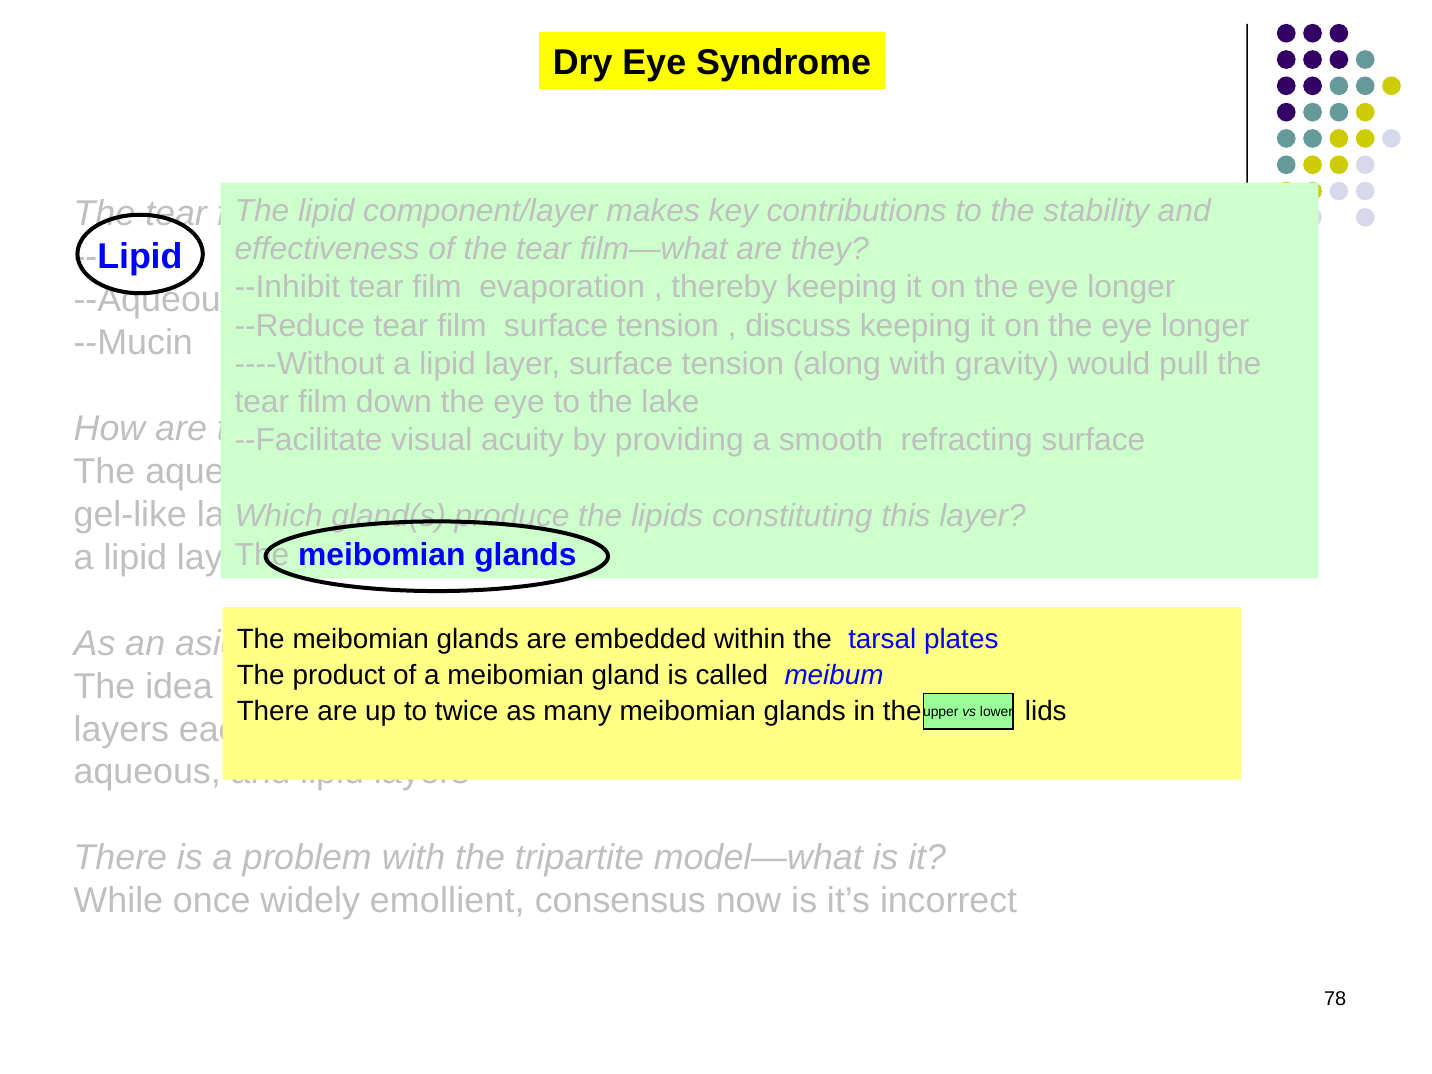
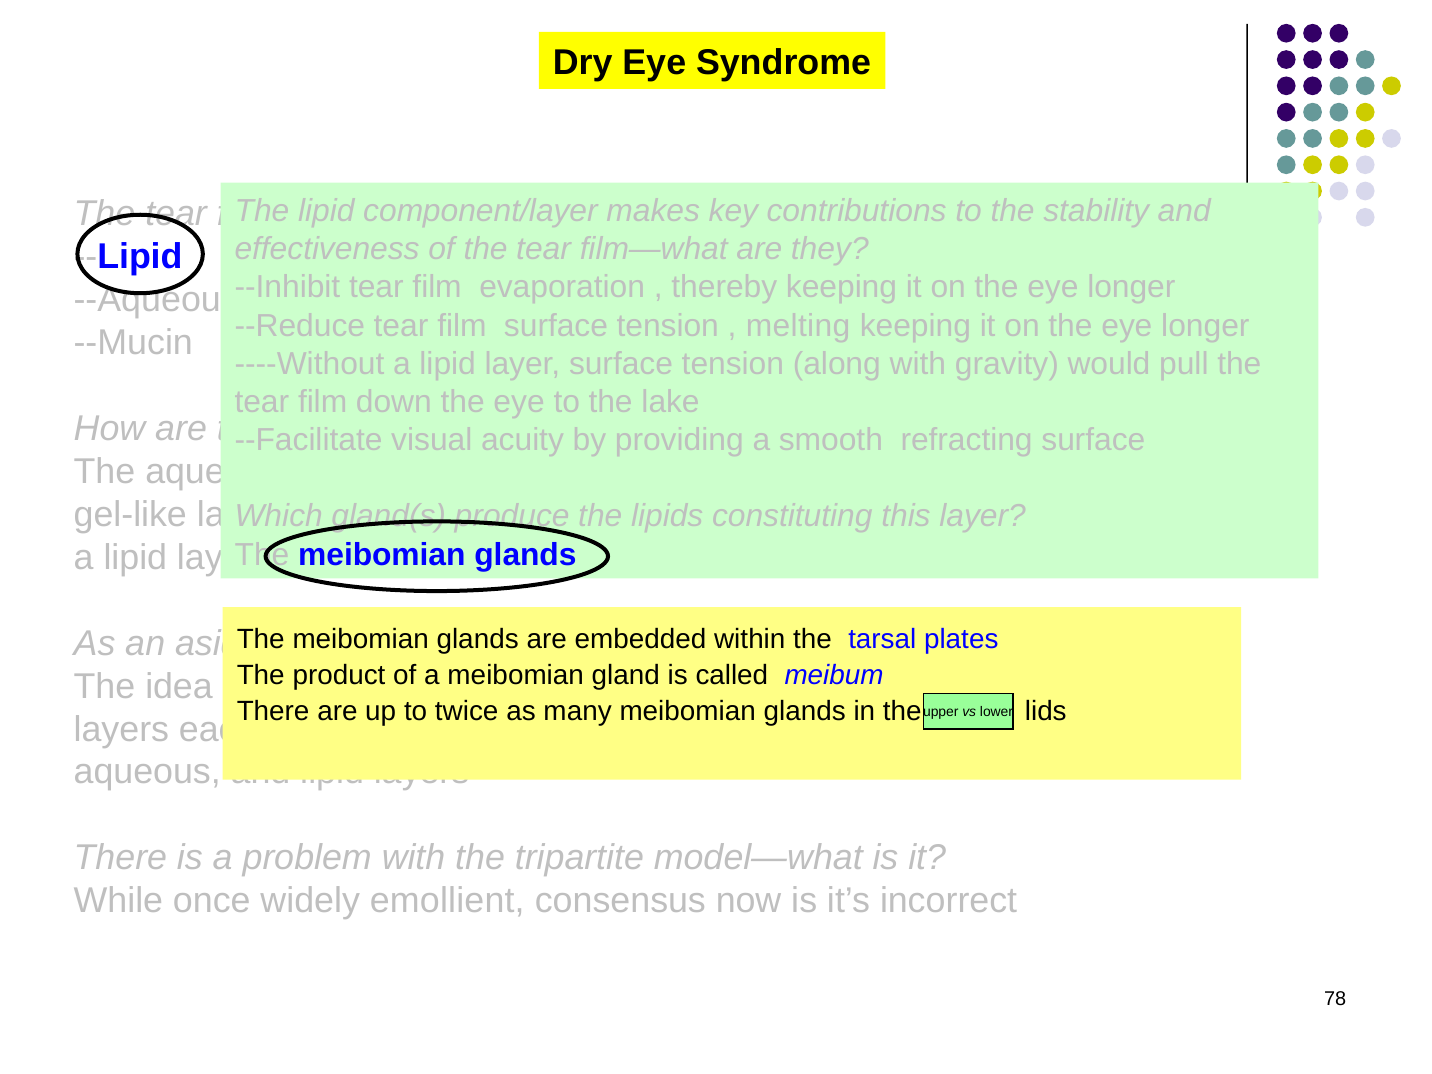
discuss: discuss -> melting (798, 326)
